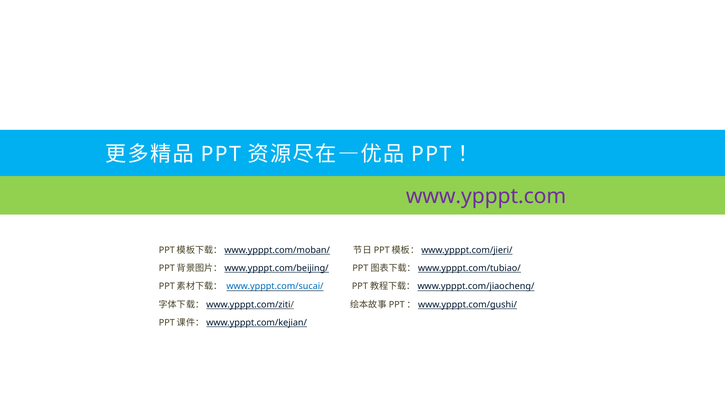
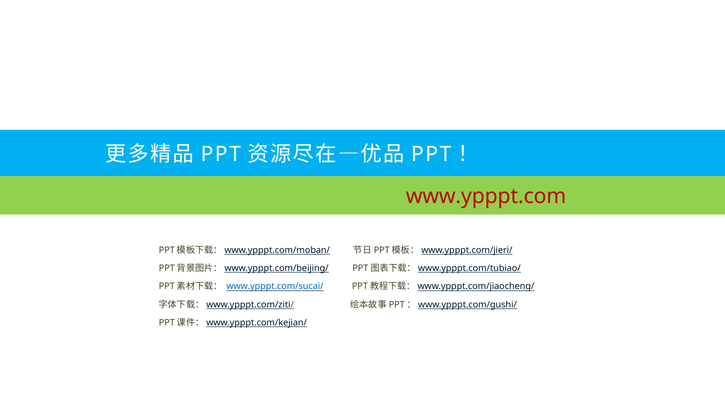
www.ypppt.com colour: purple -> red (486, 196)
